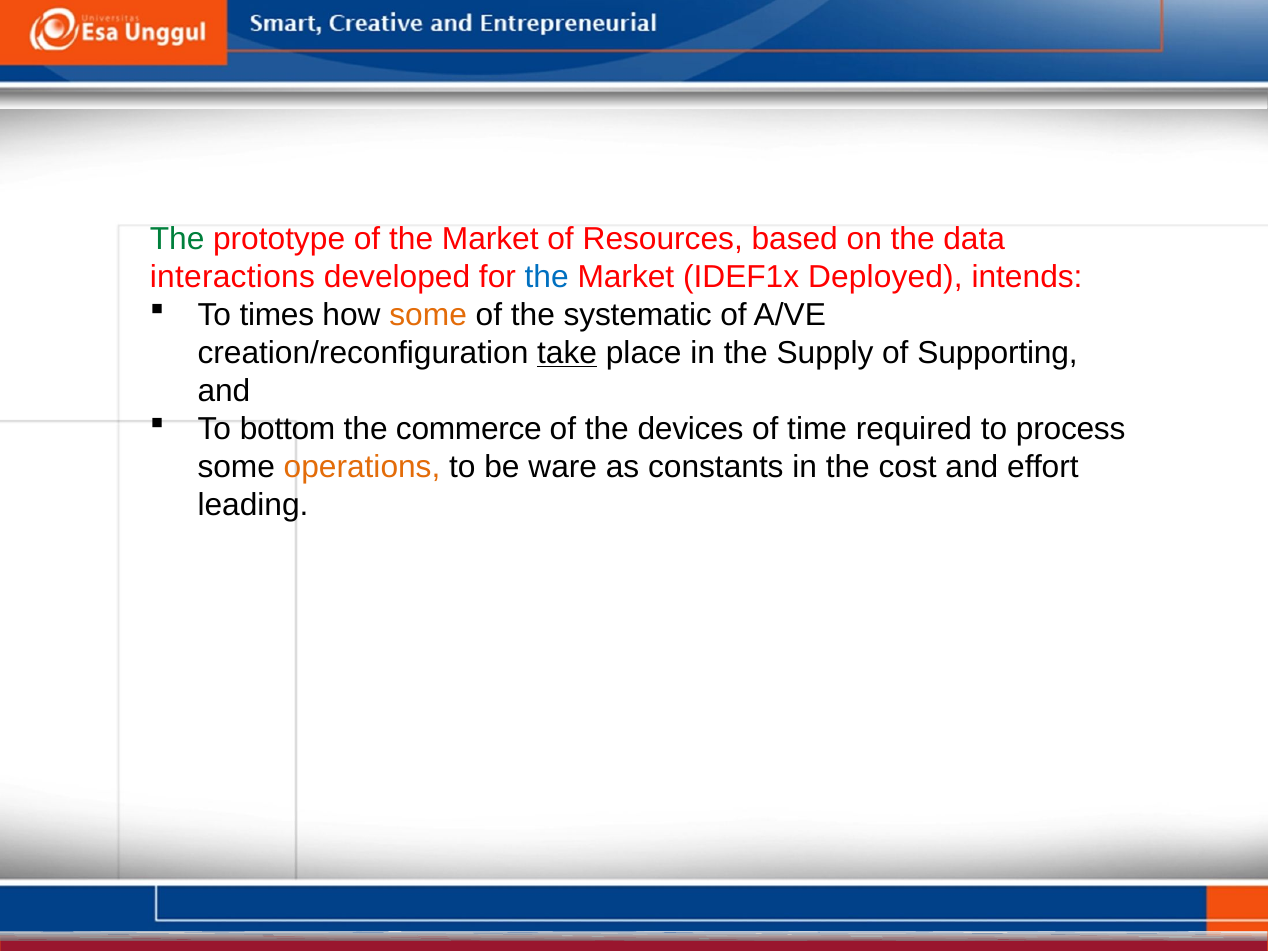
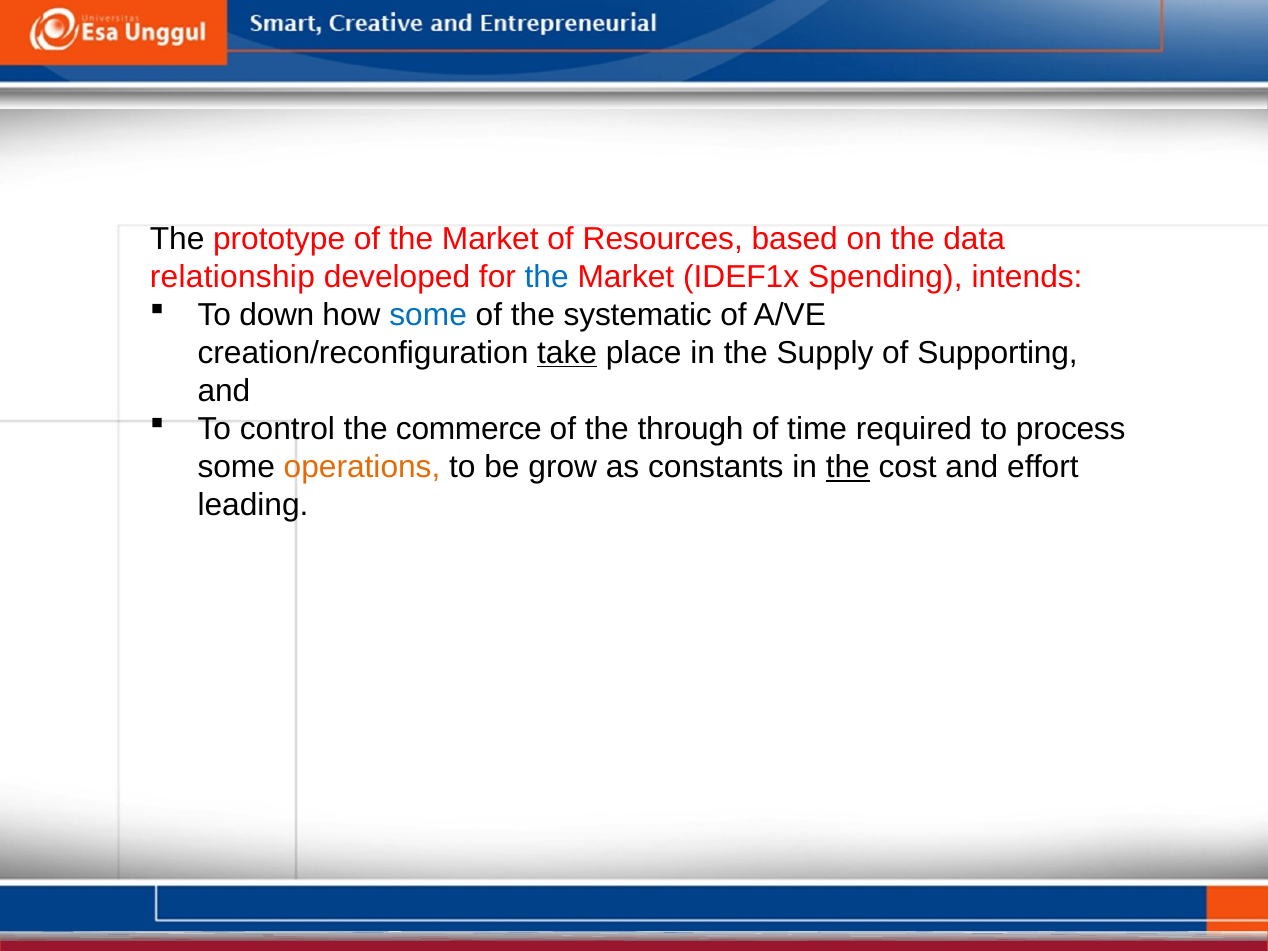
The colour: green -> black (177, 239)
interactions: interactions -> relationship (232, 277)
Deployed: Deployed -> Spending (885, 277)
times: times -> down (277, 315)
some colour: orange -> blue (428, 315)
bottom: bottom -> control (287, 429)
devices: devices -> through (691, 429)
ware: ware -> grow (563, 467)
the underline: none -> present (848, 467)
